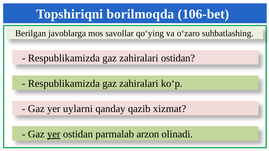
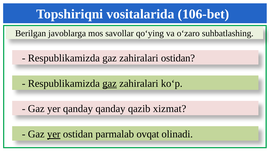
borilmoqda: borilmoqda -> vositalarida (140, 14)
gaz underline: none -> present (110, 84)
yer uylarni: uylarni -> qanday (78, 109)
arzon: arzon -> ovqat (148, 134)
